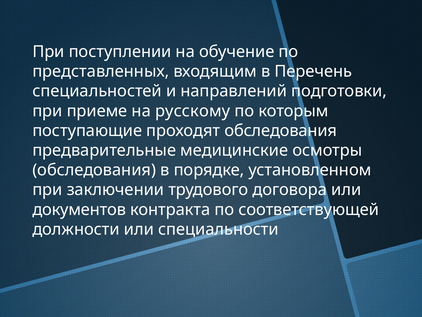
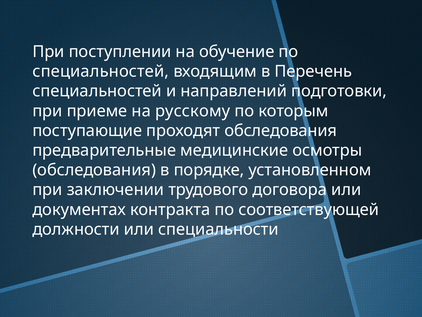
представленных: представленных -> специальностей (101, 71)
документов: документов -> документах (79, 209)
